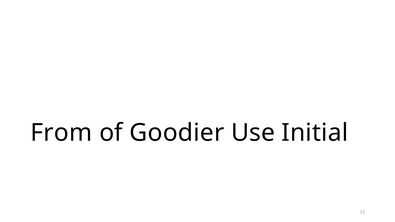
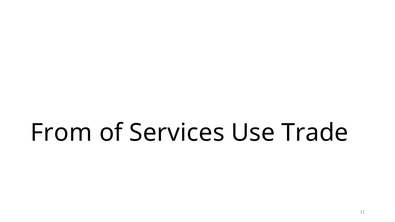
Goodier: Goodier -> Services (177, 133)
Initial: Initial -> Trade (315, 133)
